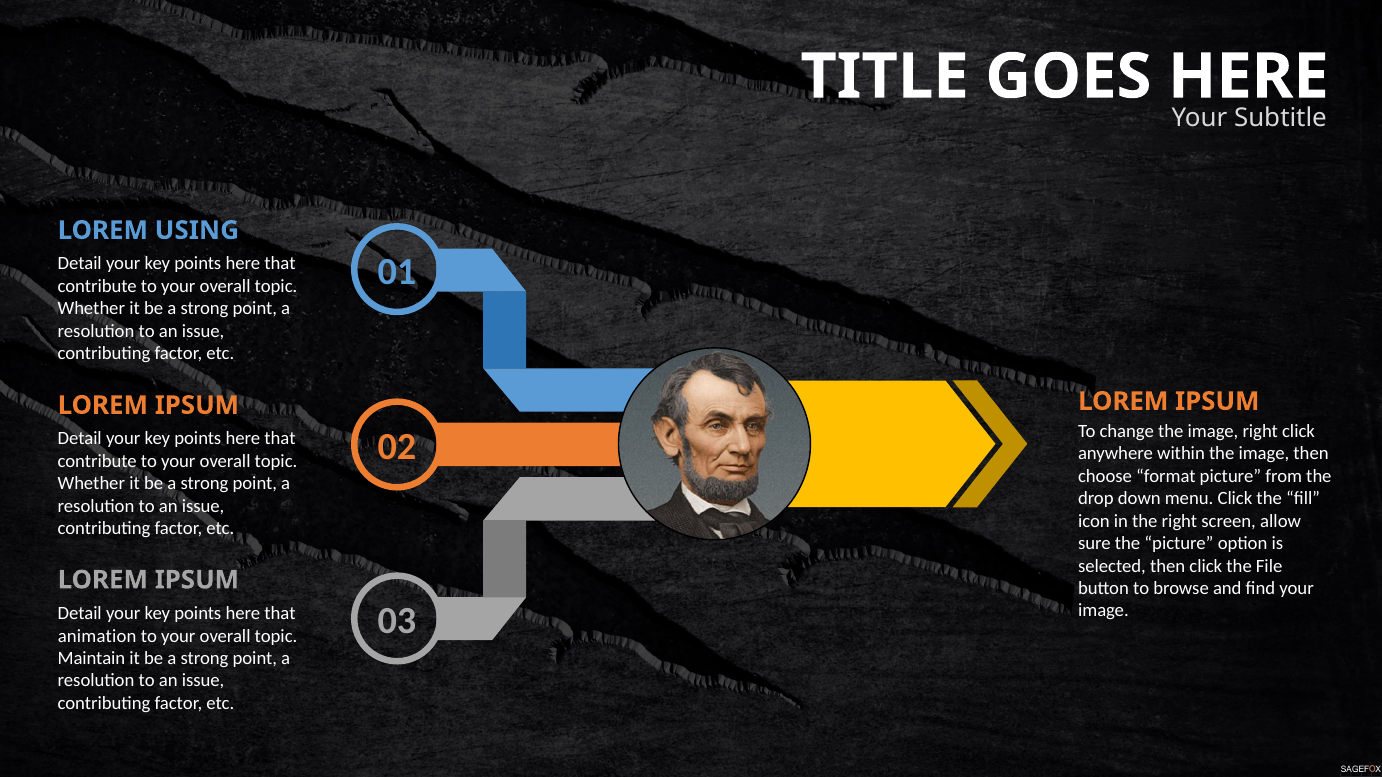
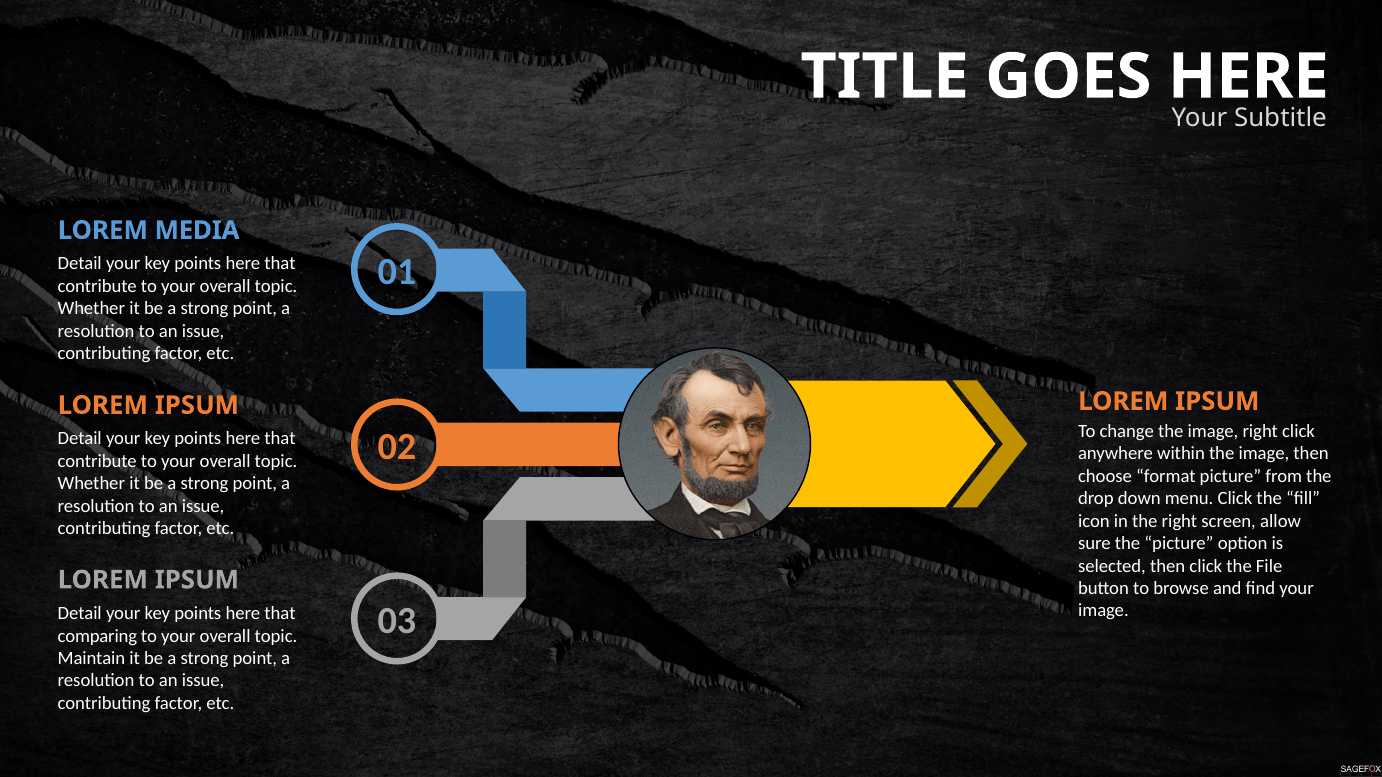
USING: USING -> MEDIA (197, 230)
animation: animation -> comparing (97, 636)
